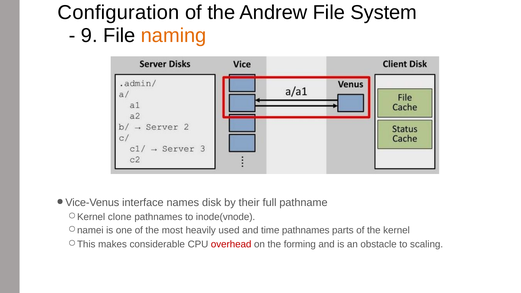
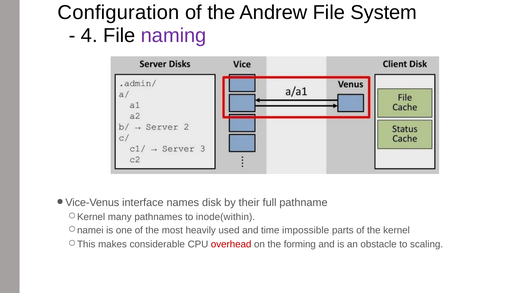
9: 9 -> 4 (89, 36)
naming colour: orange -> purple (174, 36)
clone: clone -> many (120, 217)
inode(vnode: inode(vnode -> inode(within (225, 217)
time pathnames: pathnames -> impossible (306, 230)
